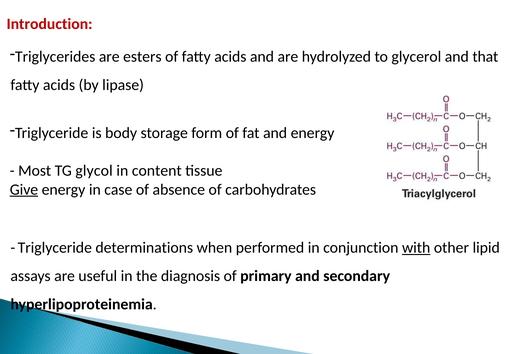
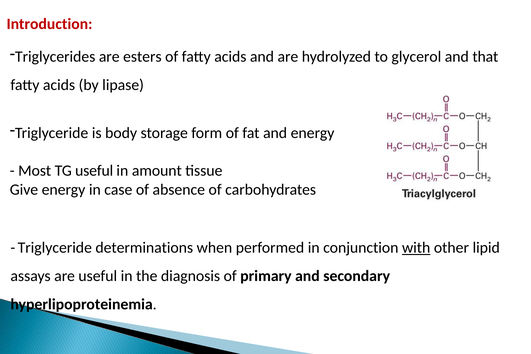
TG glycol: glycol -> useful (94, 171)
content: content -> amount (157, 171)
Give underline: present -> none (24, 189)
